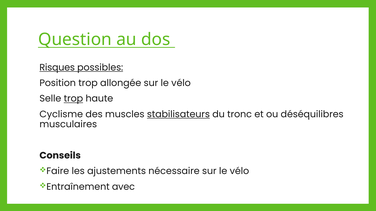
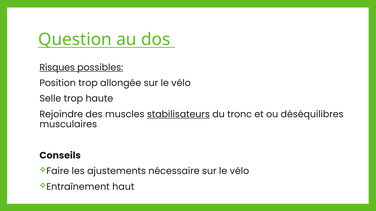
trop underline: present -> none (73, 99)
Cyclisme: Cyclisme -> Rejoindre (61, 115)
avec: avec -> haut (123, 187)
